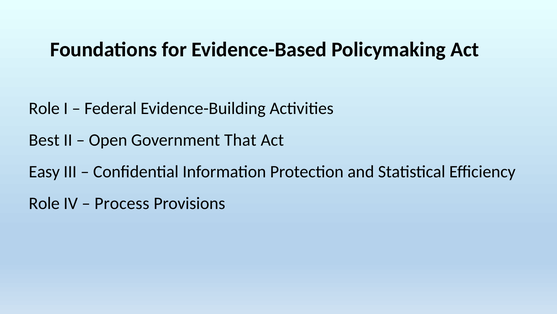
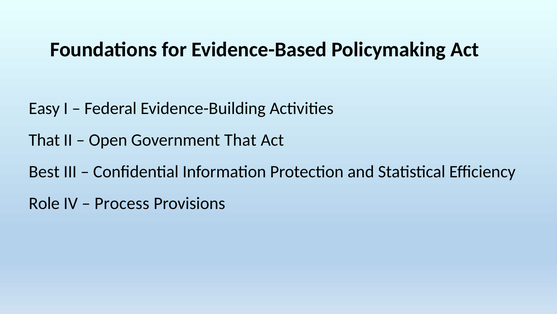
Role: Role -> Easy (44, 108)
Best: Best -> That (44, 140)
Easy: Easy -> Best (44, 171)
